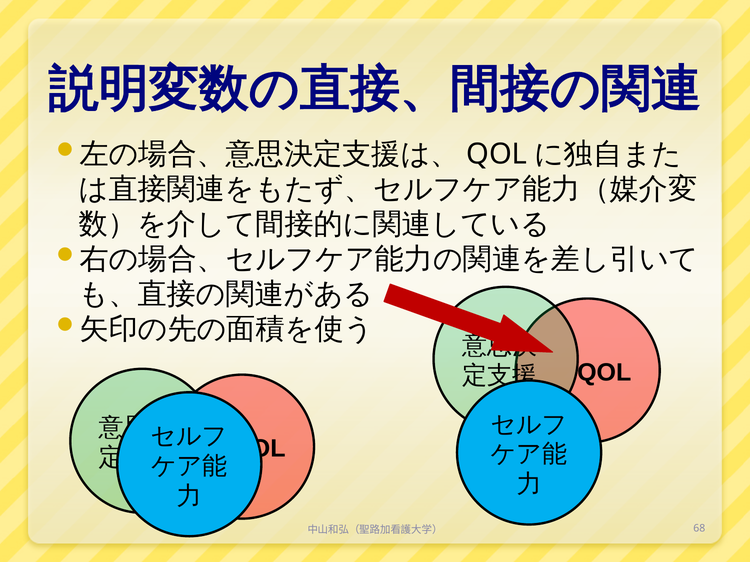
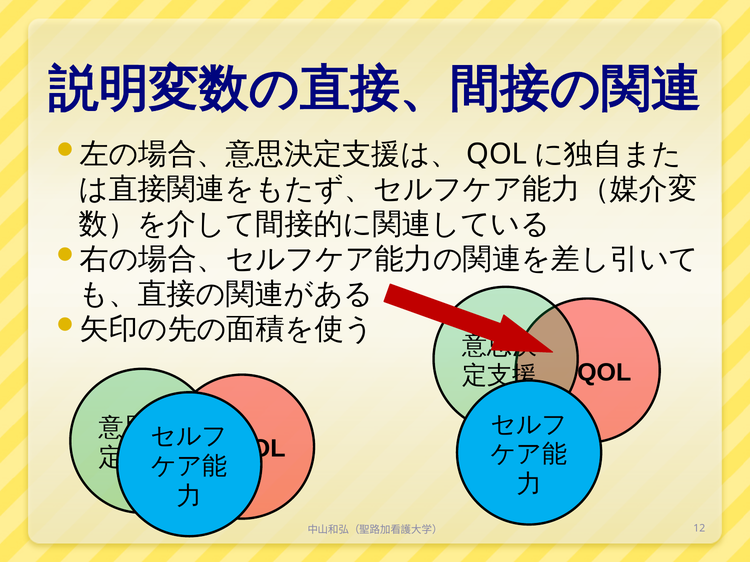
68: 68 -> 12 (699, 529)
